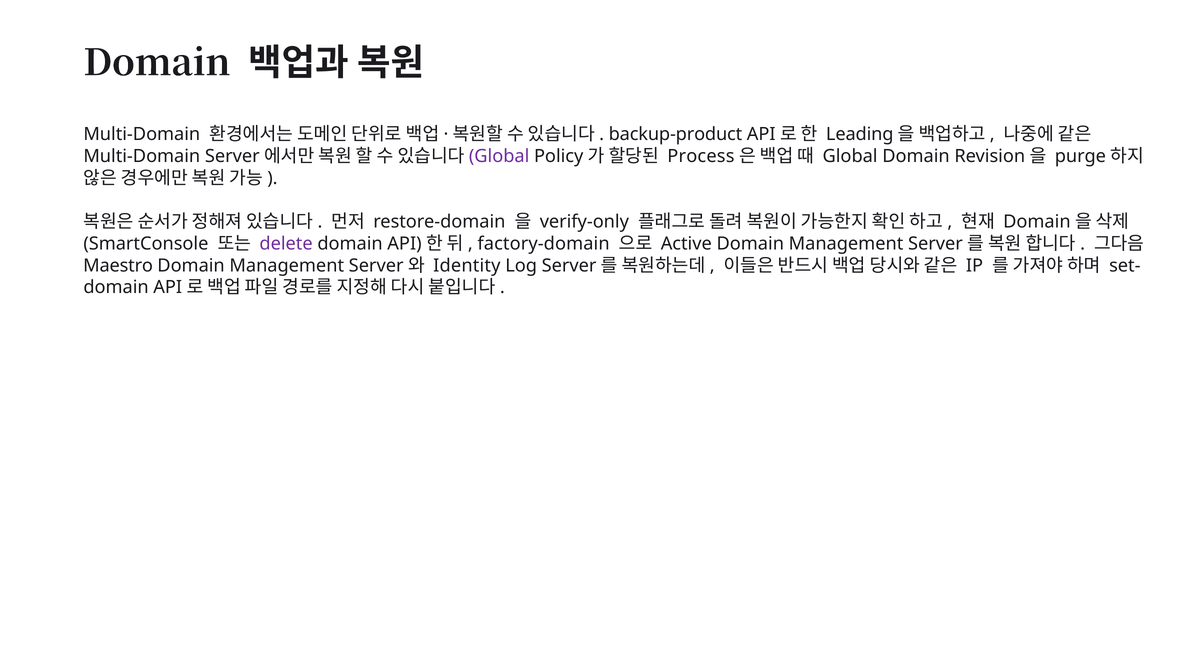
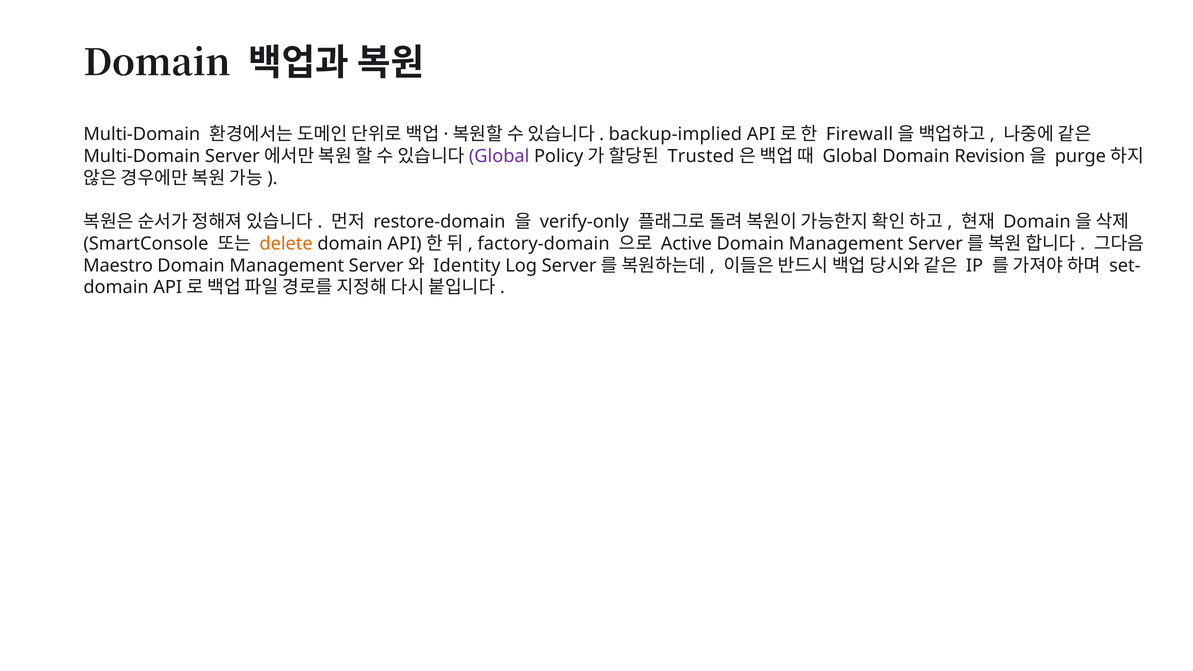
backup-product: backup-product -> backup-implied (675, 134)
Leading: Leading -> Firewall (860, 134)
Process: Process -> Trusted (701, 156)
delete colour: purple -> orange (286, 244)
